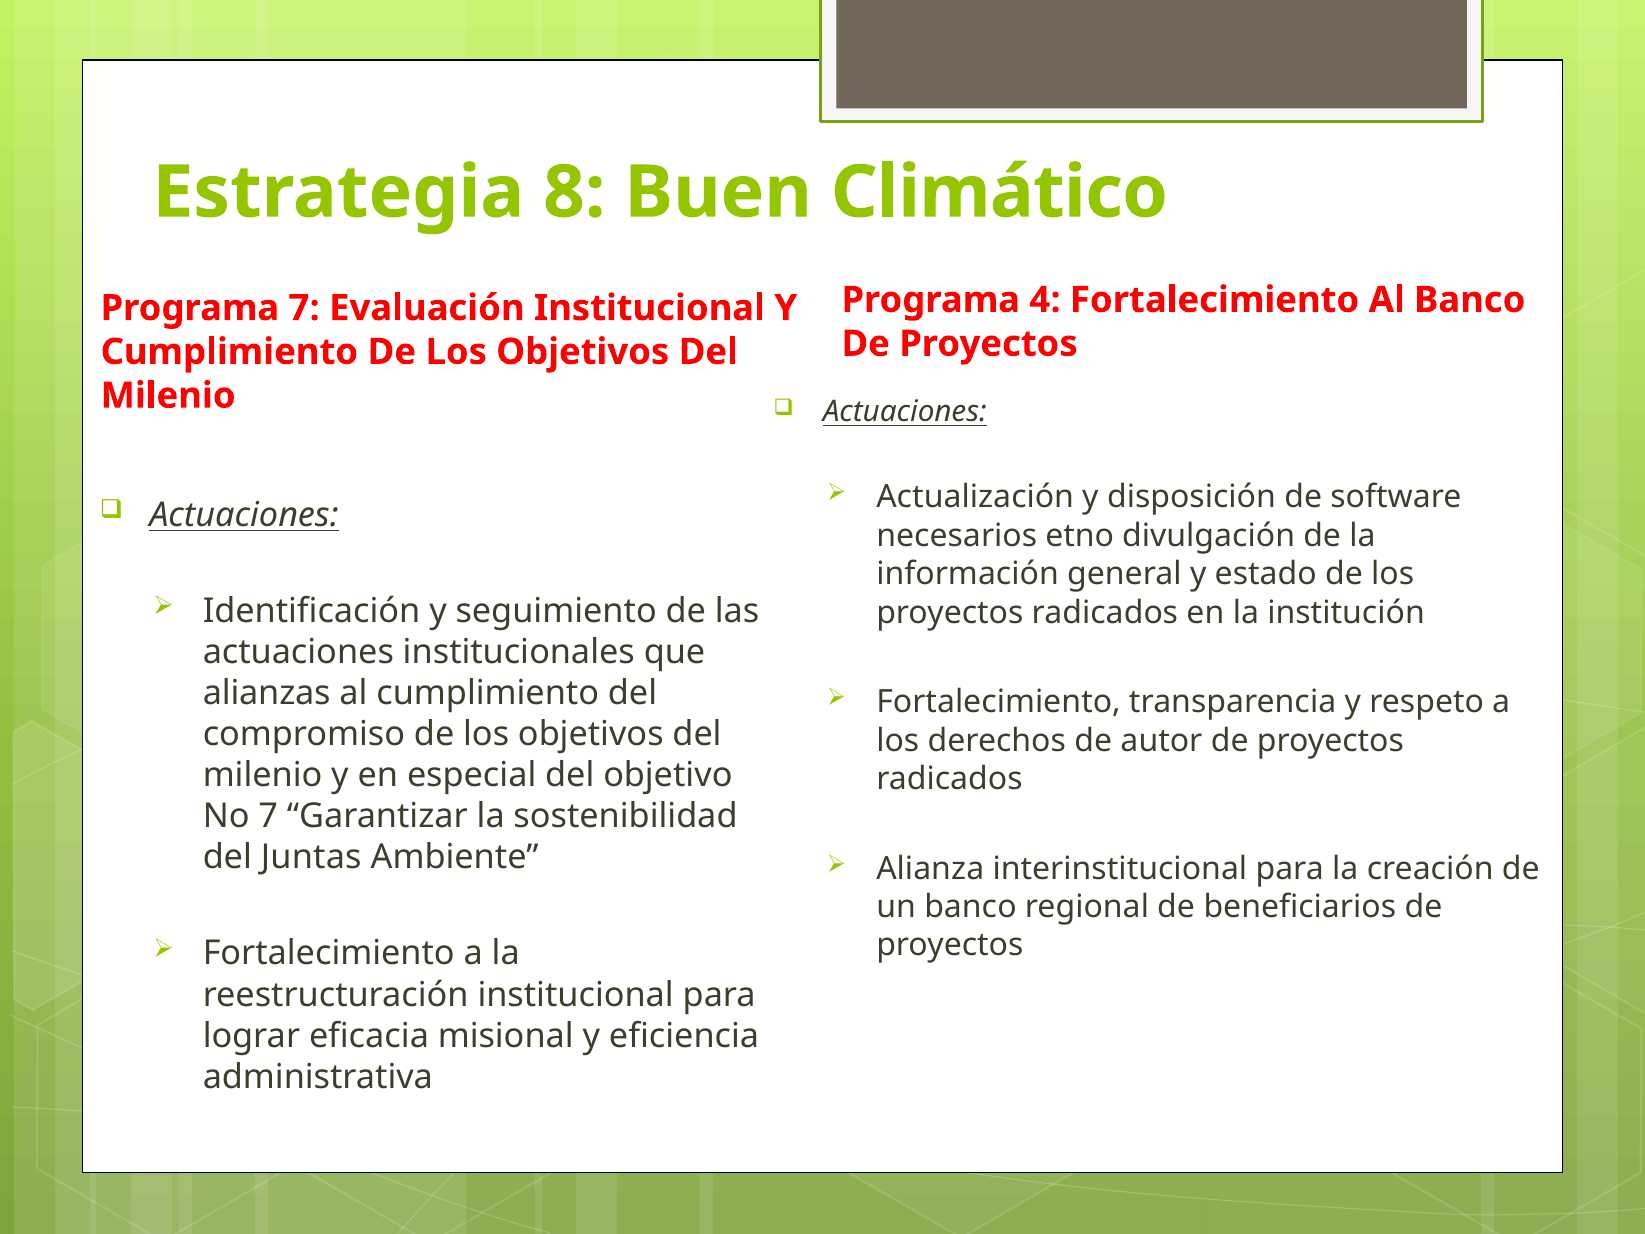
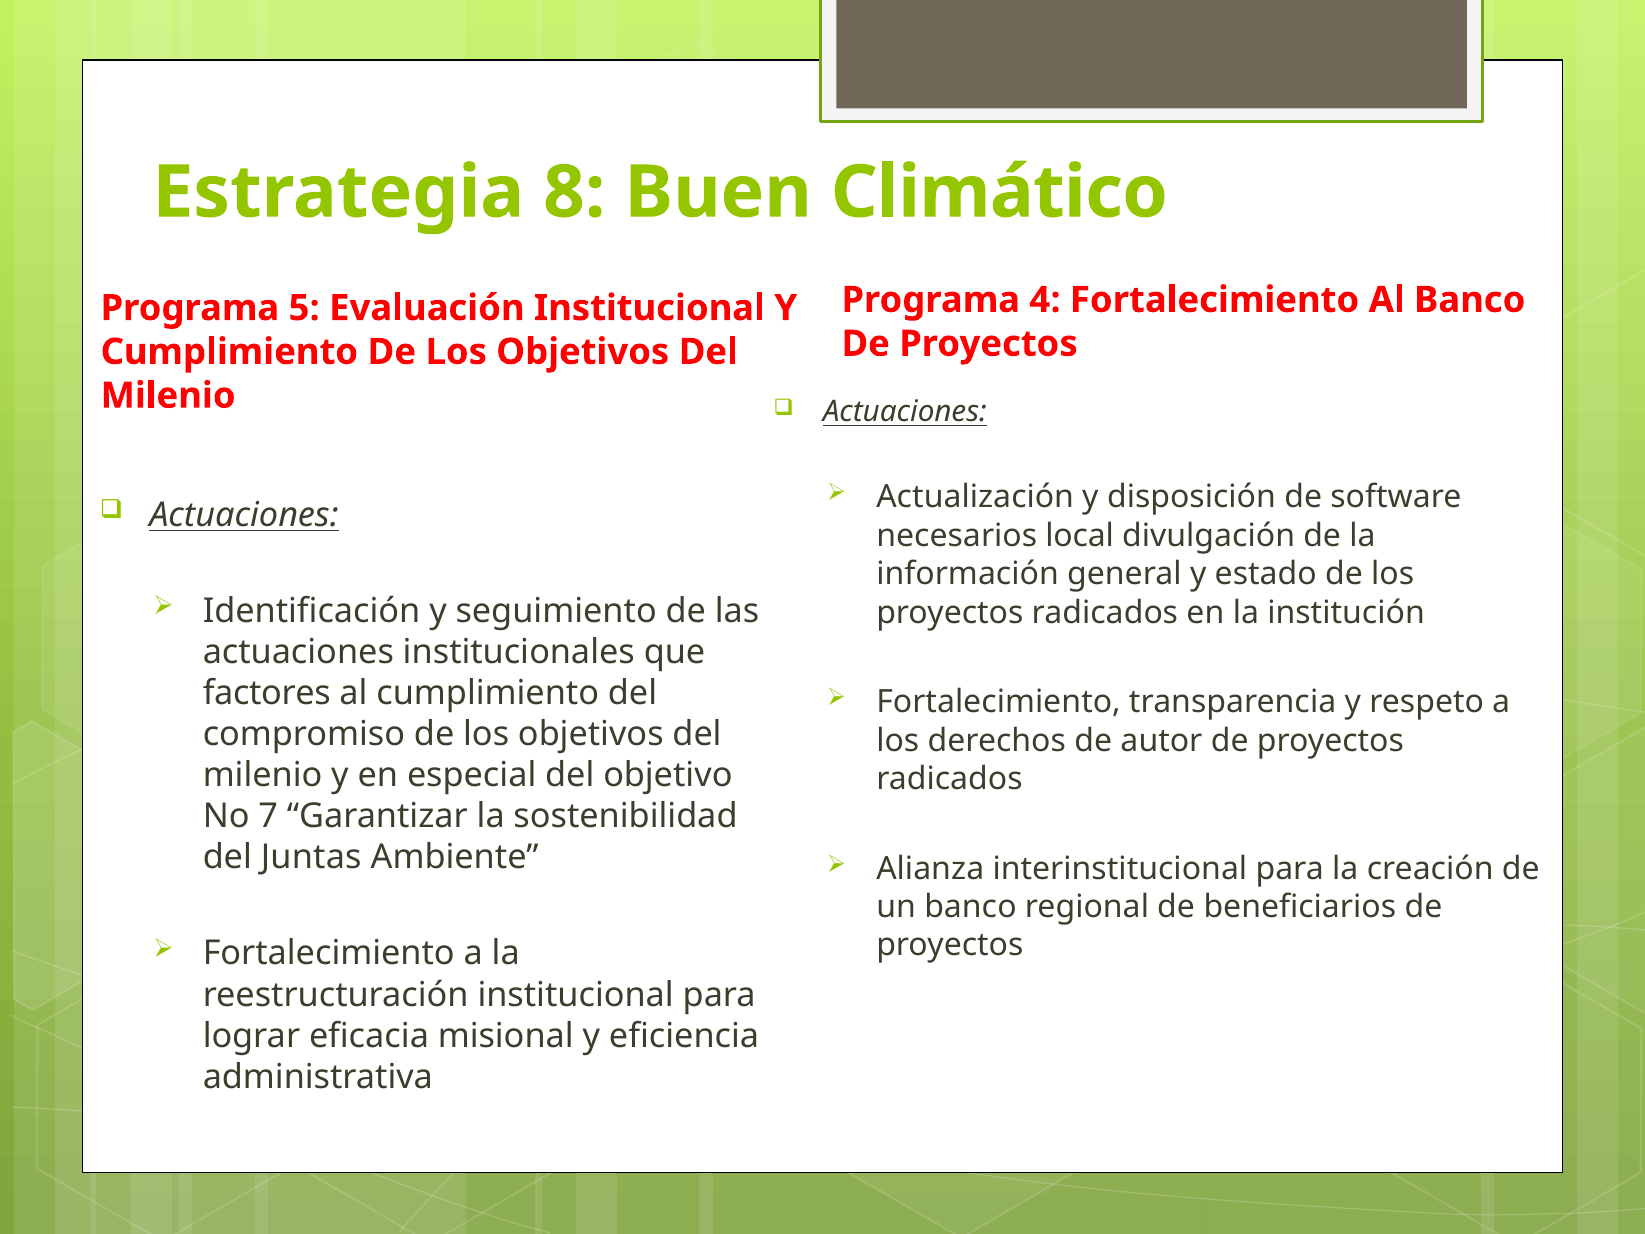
Programa 7: 7 -> 5 (304, 308)
etno: etno -> local (1080, 536)
alianzas: alianzas -> factores (267, 693)
